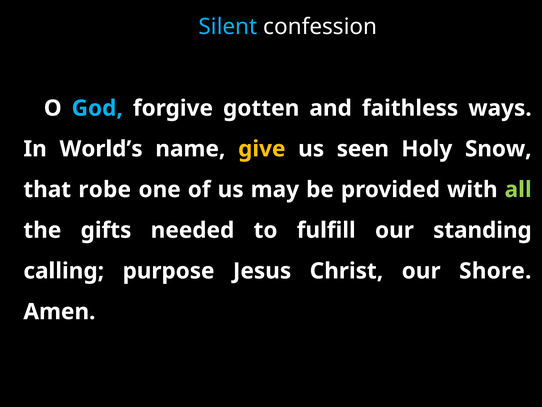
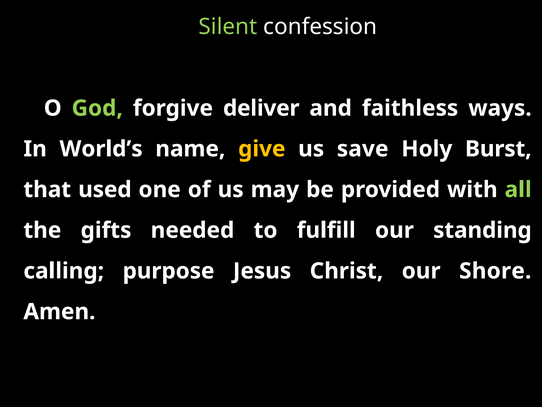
Silent colour: light blue -> light green (228, 27)
God colour: light blue -> light green (97, 108)
gotten: gotten -> deliver (261, 108)
seen: seen -> save (363, 149)
Snow: Snow -> Burst (498, 149)
robe: robe -> used (105, 189)
